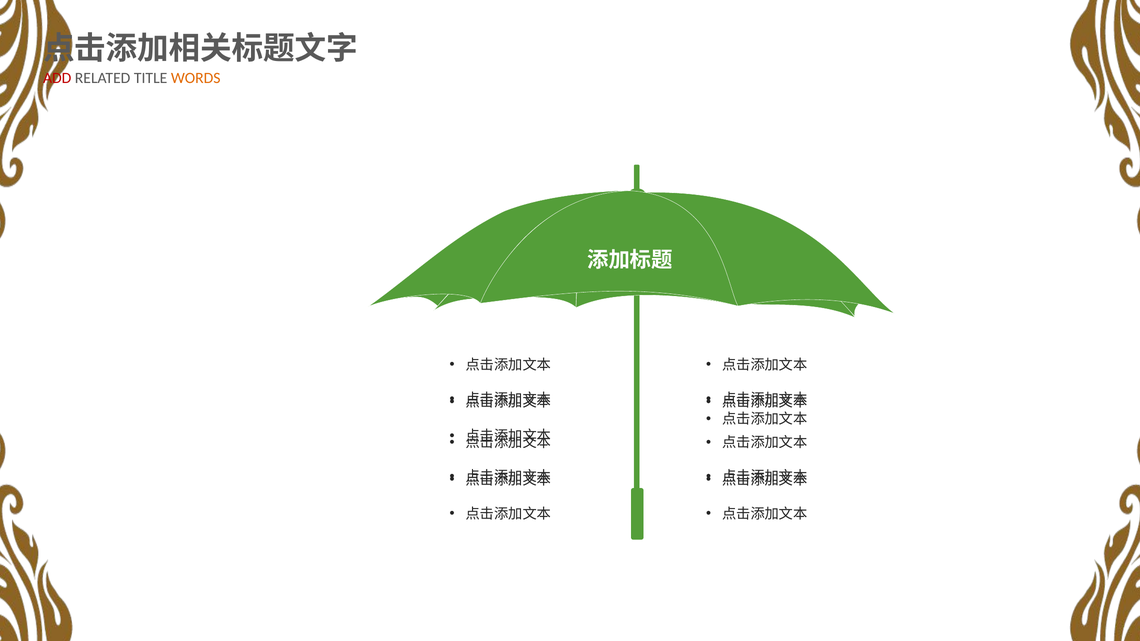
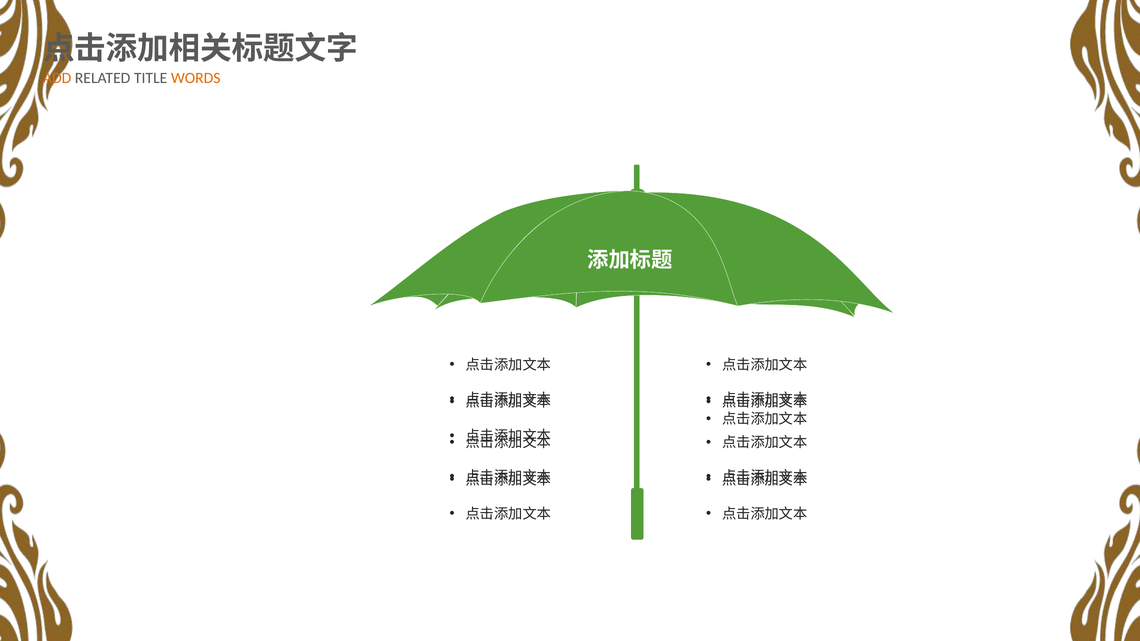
ADD colour: red -> orange (57, 78)
